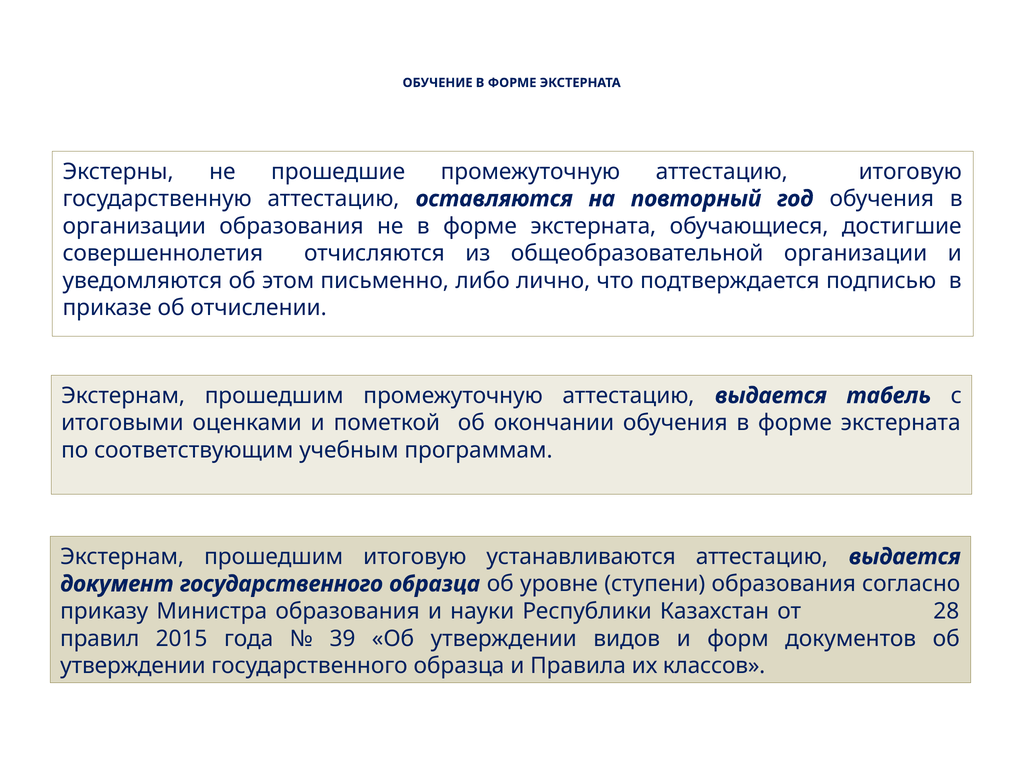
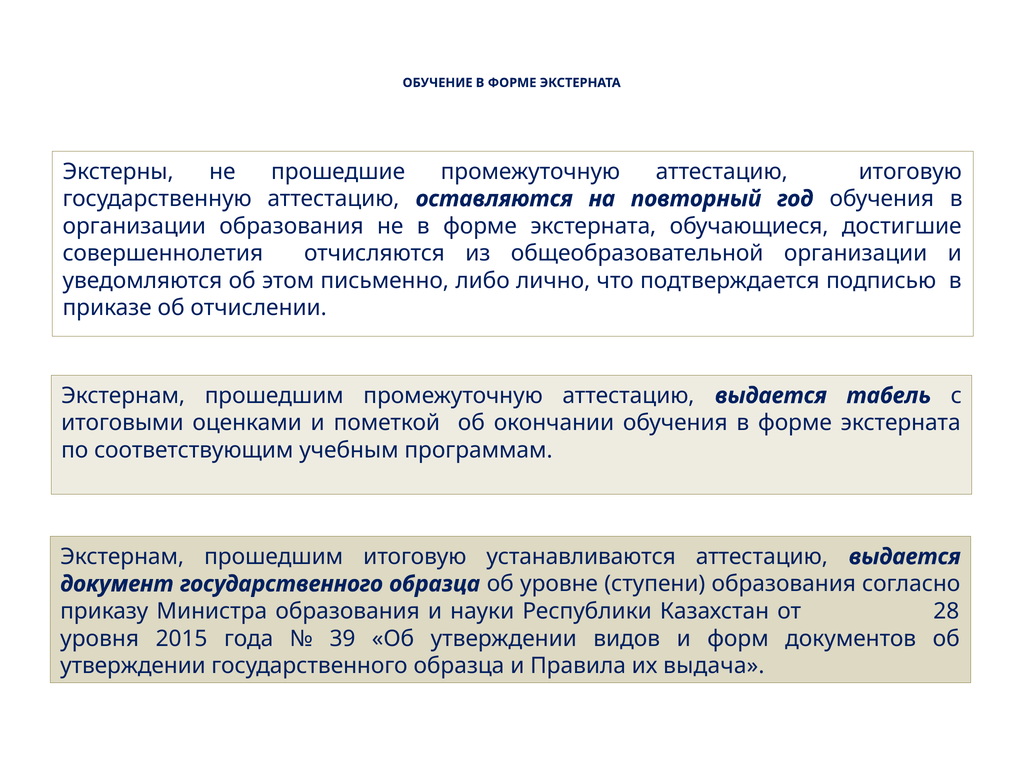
правил: правил -> уровня (100, 639)
классов: классов -> выдача (714, 666)
